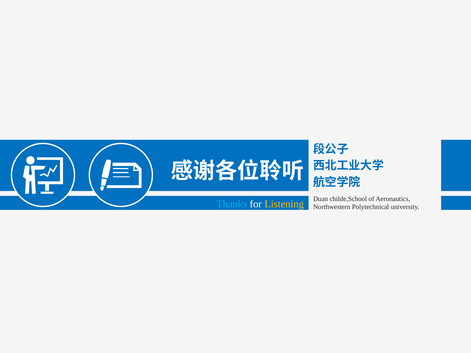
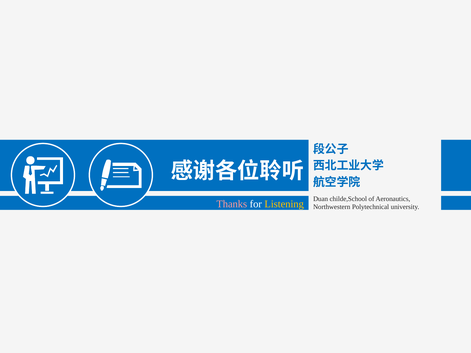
Thanks colour: light blue -> pink (232, 204)
